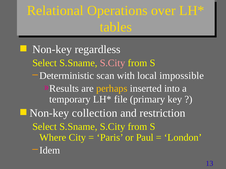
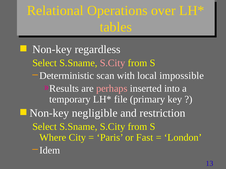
perhaps colour: yellow -> pink (112, 89)
collection: collection -> negligible (95, 113)
Paul: Paul -> Fast (145, 138)
